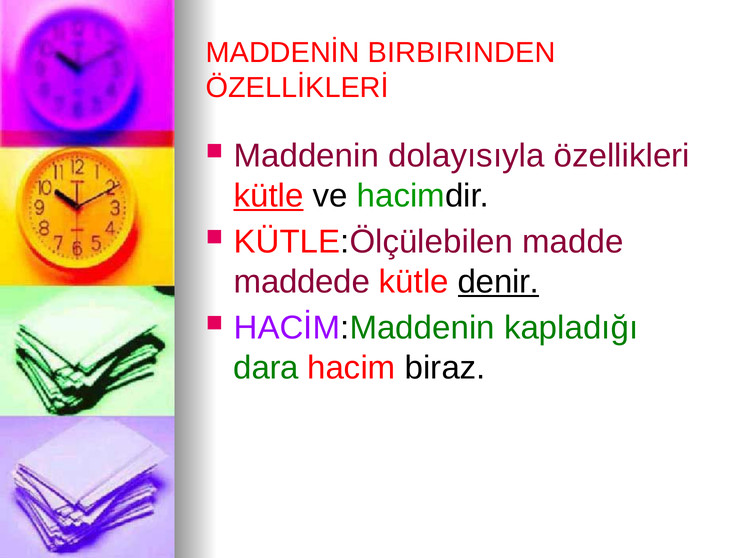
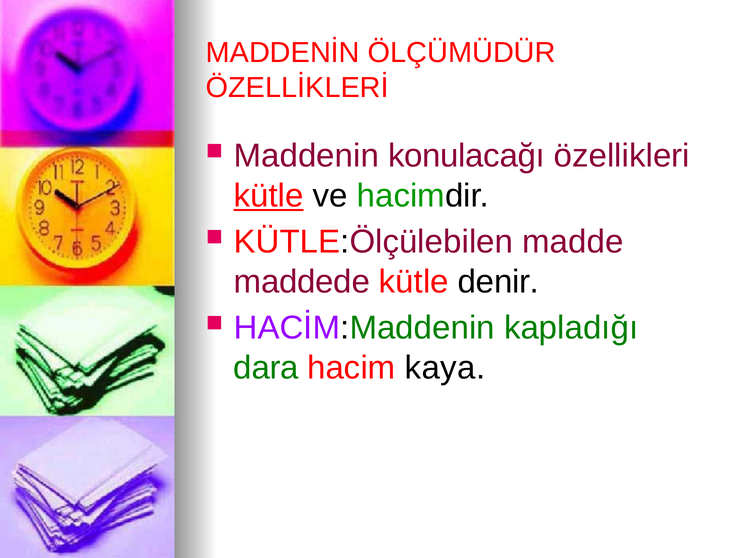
BIRBIRINDEN: BIRBIRINDEN -> ÖLÇÜMÜDÜR (462, 53)
dolayısıyla: dolayısıyla -> konulacağı (467, 156)
denir underline: present -> none (499, 282)
biraz: biraz -> kaya (445, 368)
